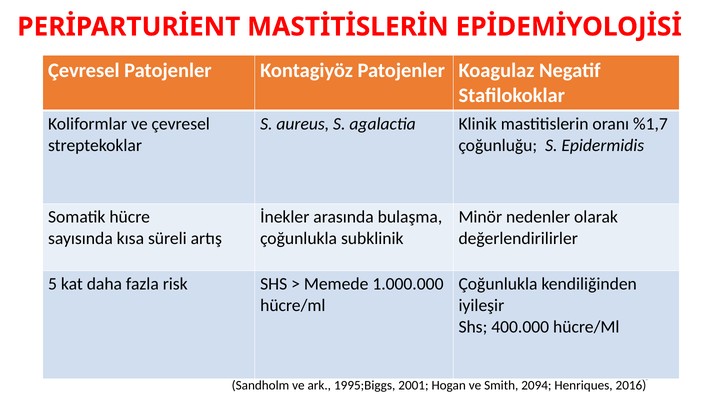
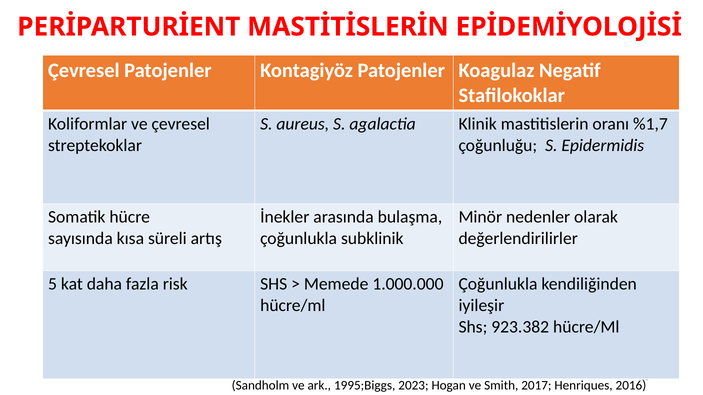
400.000: 400.000 -> 923.382 (520, 327)
2001: 2001 -> 2023 (413, 386)
2094: 2094 -> 2017 (536, 386)
